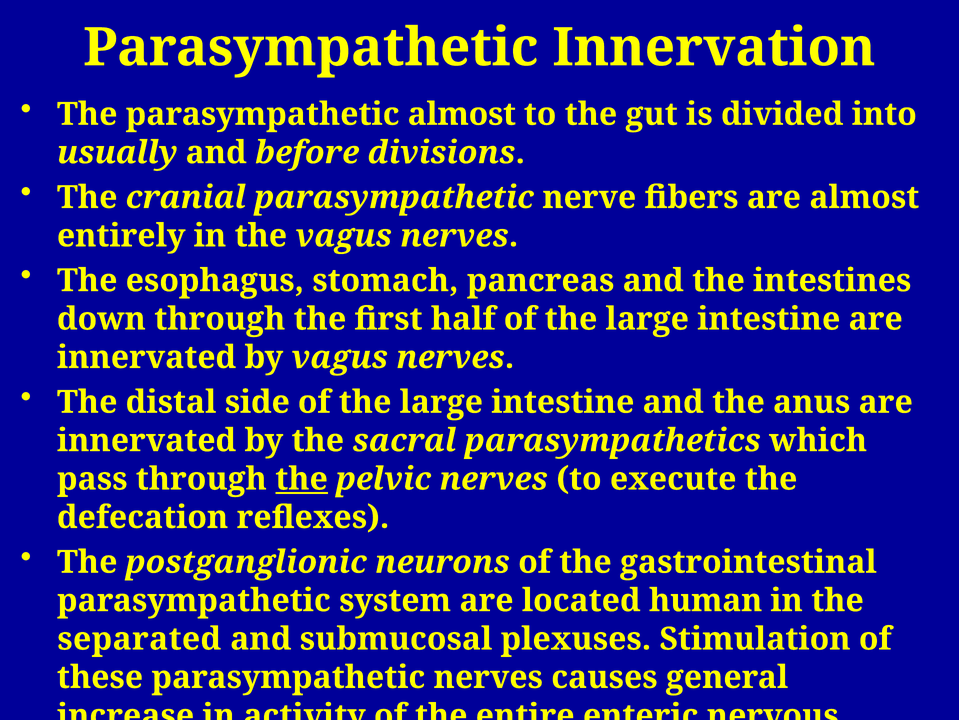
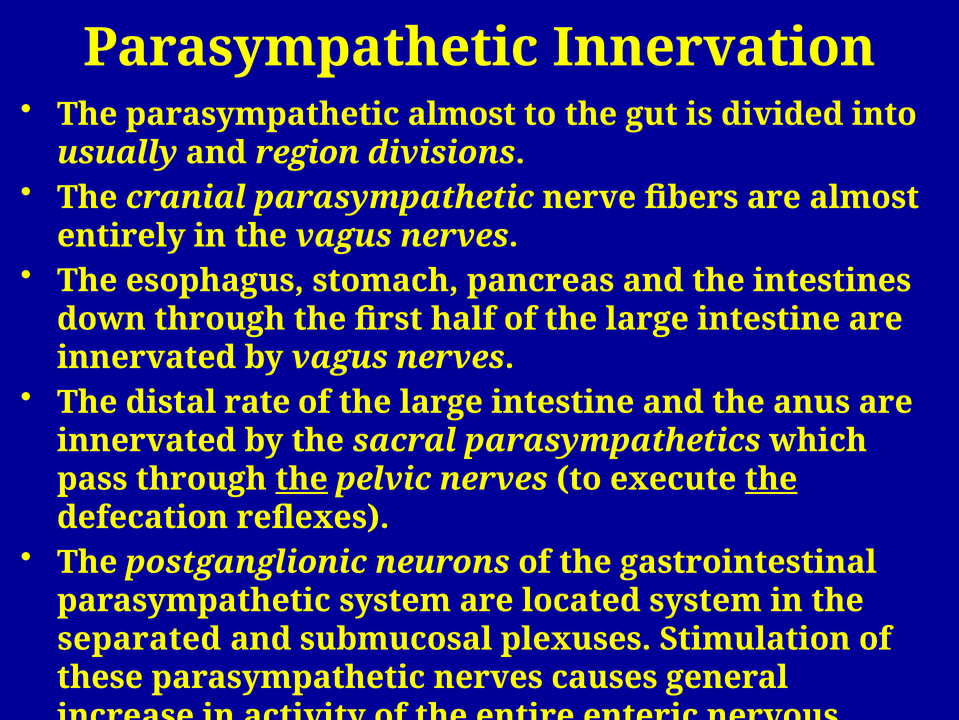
before: before -> region (307, 153)
side: side -> rate (257, 402)
the underline: none -> present (771, 479)
located human: human -> system (705, 600)
